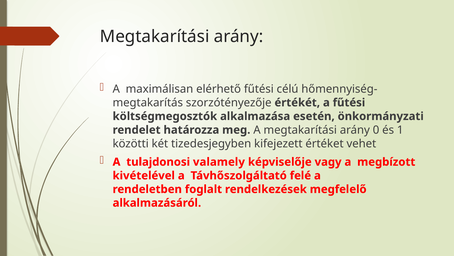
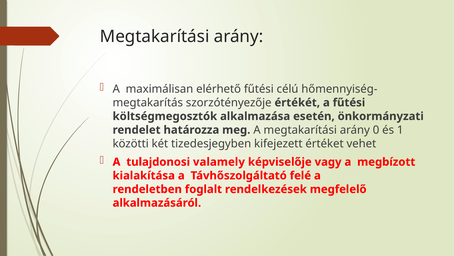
kivételével: kivételével -> kialakítása (144, 175)
